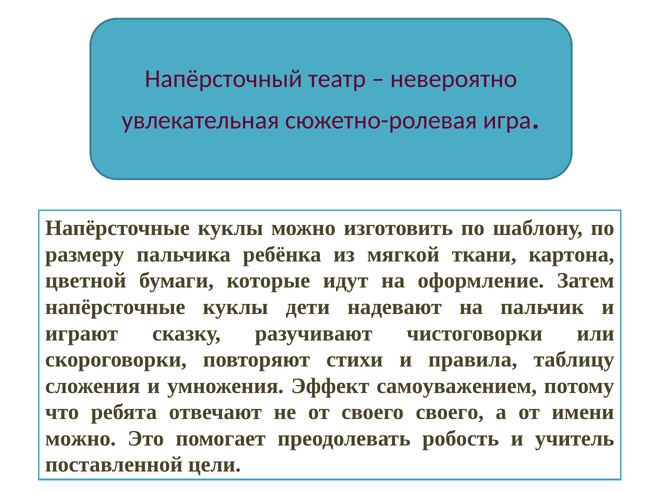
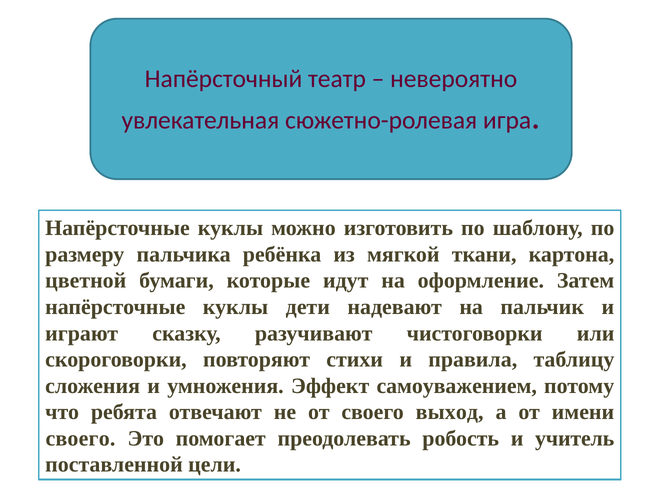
своего своего: своего -> выход (450, 412)
можно: можно -> своего (80, 438)
